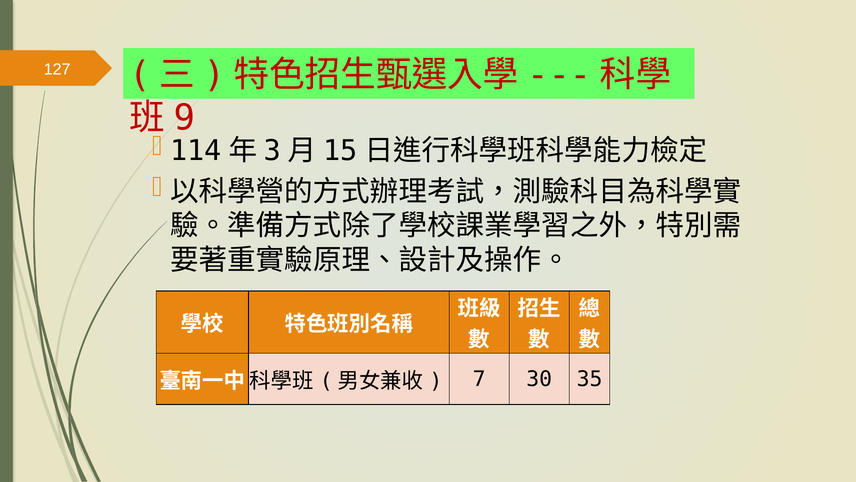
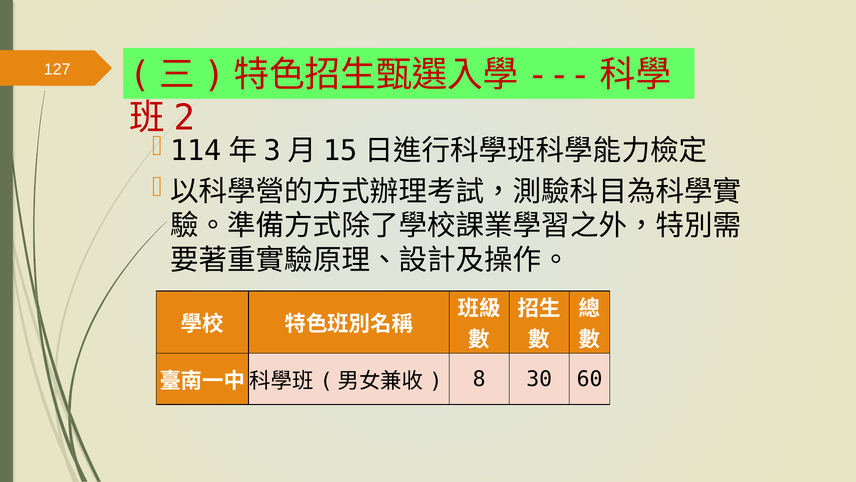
9: 9 -> 2 (184, 118)
7: 7 -> 8 (479, 379)
35: 35 -> 60 (590, 379)
